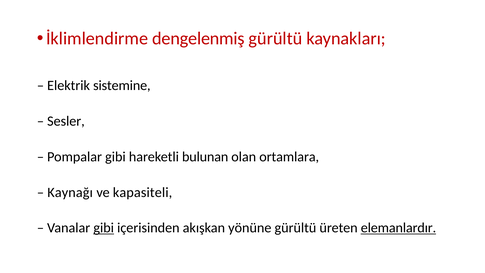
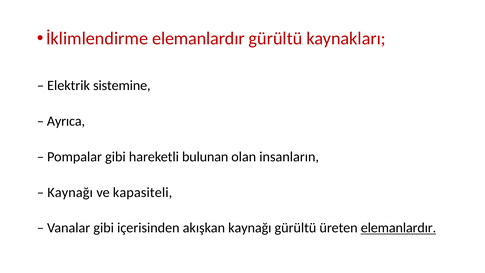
İklimlendirme dengelenmiş: dengelenmiş -> elemanlardır (198, 38)
Sesler: Sesler -> Ayrıca (66, 121)
ortamlara: ortamlara -> insanların (289, 157)
gibi underline: present -> none (104, 228)
akışkan yönüne: yönüne -> kaynağı (250, 228)
